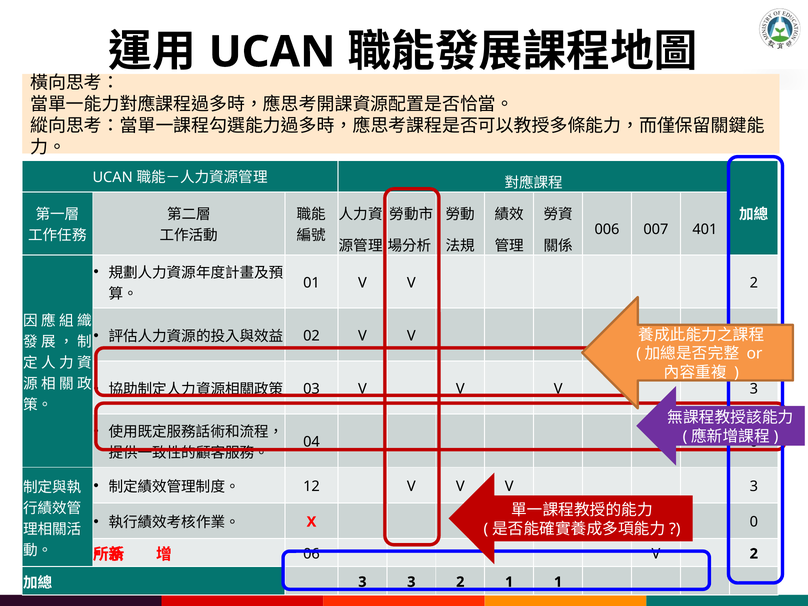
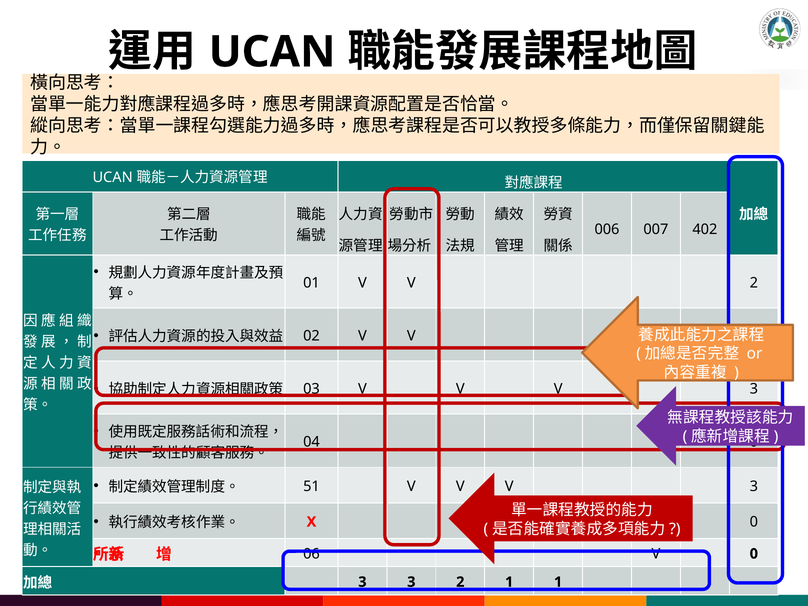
401: 401 -> 402 (705, 229)
12: 12 -> 51 (311, 486)
2: 2 -> 0 (754, 554)
